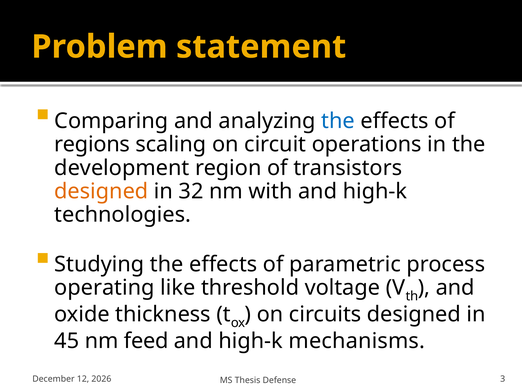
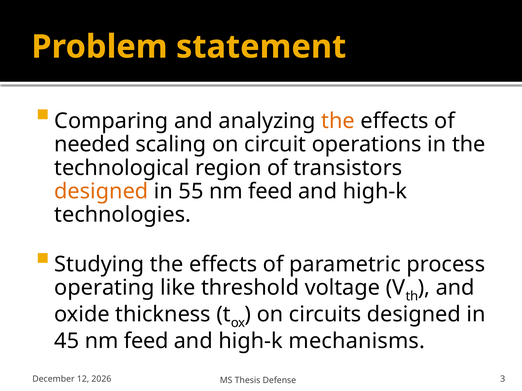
the colour: blue -> orange (338, 121)
regions: regions -> needed (92, 145)
development: development -> technological (122, 168)
32: 32 -> 55 (191, 192)
with: with -> feed (271, 192)
